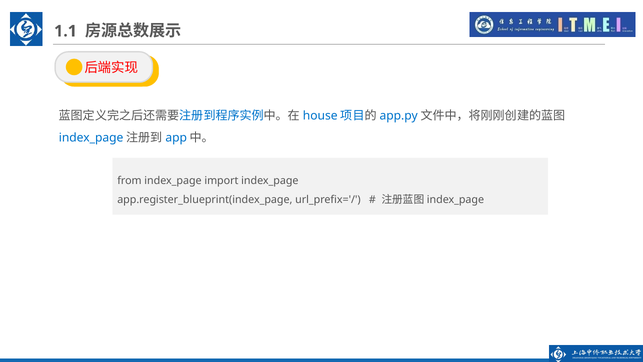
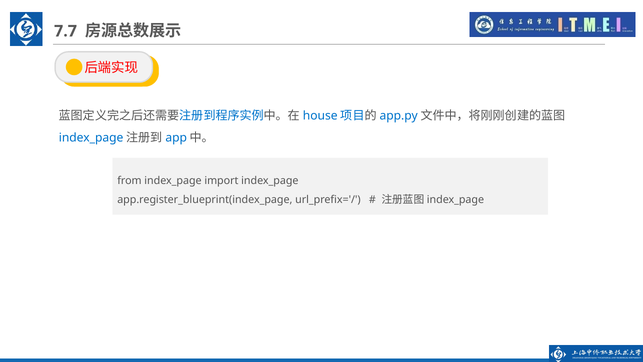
1.1: 1.1 -> 7.7 (66, 31)
